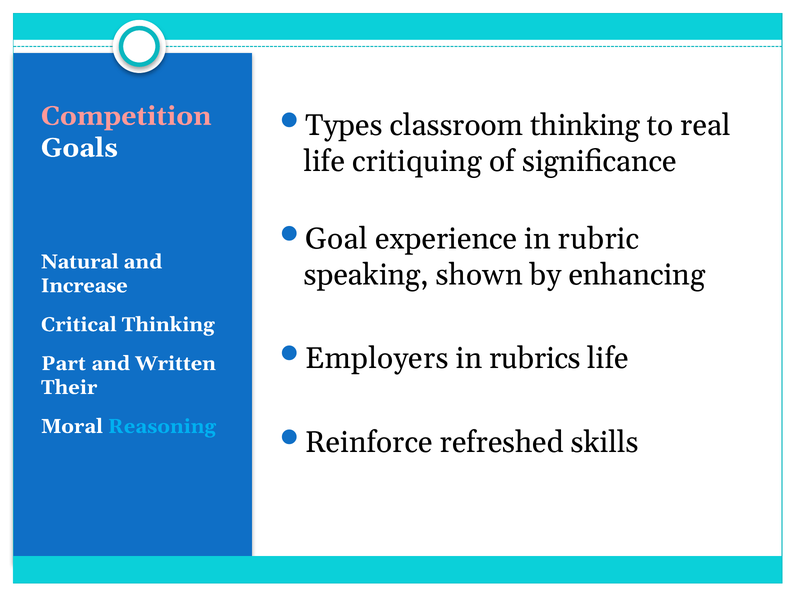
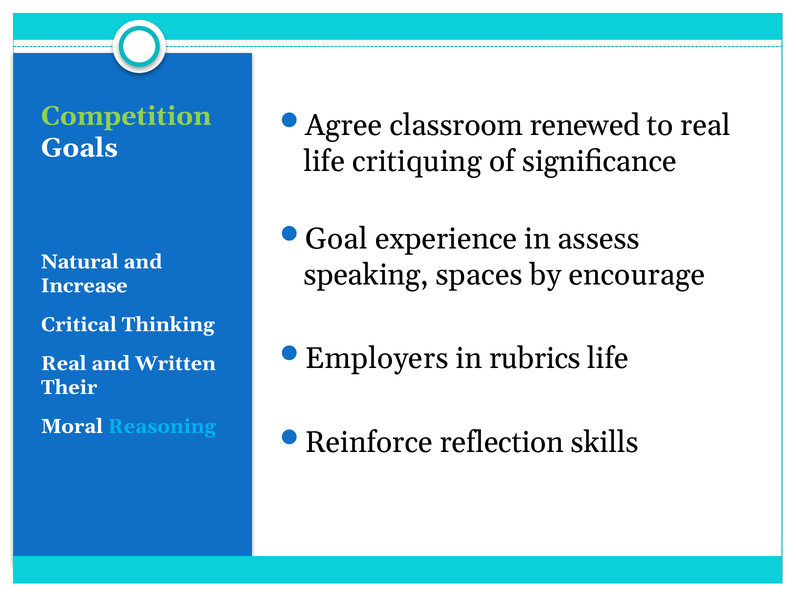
Competition colour: pink -> light green (126, 116)
Types: Types -> Agree (344, 125)
classroom thinking: thinking -> renewed (585, 125)
rubric: rubric -> assess (599, 239)
shown: shown -> spaces (479, 275)
enhancing: enhancing -> encourage (637, 275)
Part: Part -> Real (64, 364)
refreshed: refreshed -> reflection (502, 442)
